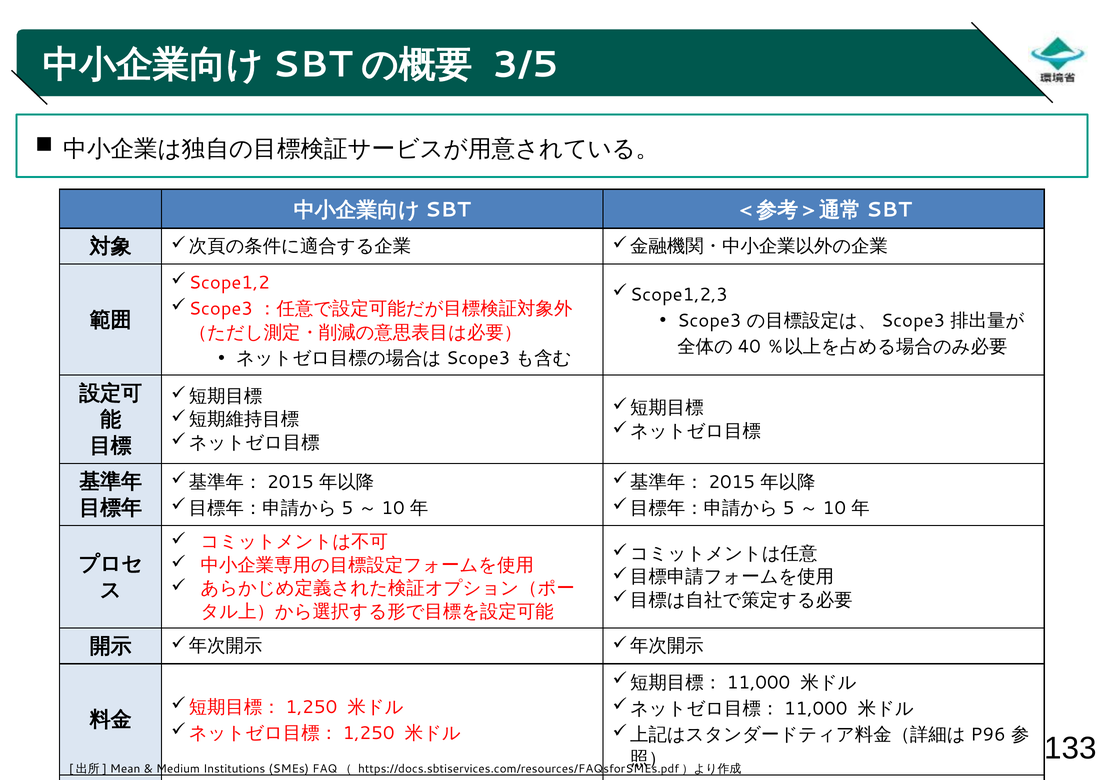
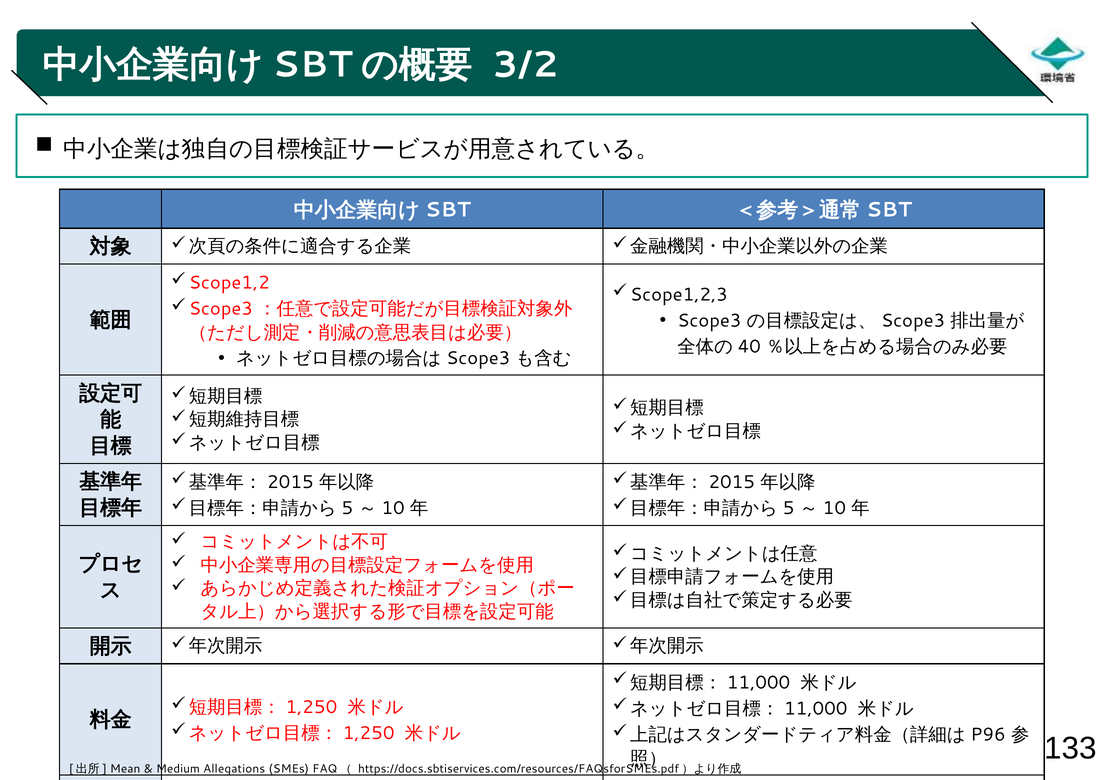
3/5: 3/5 -> 3/2 (525, 64)
Institutions: Institutions -> Allegations (234, 769)
